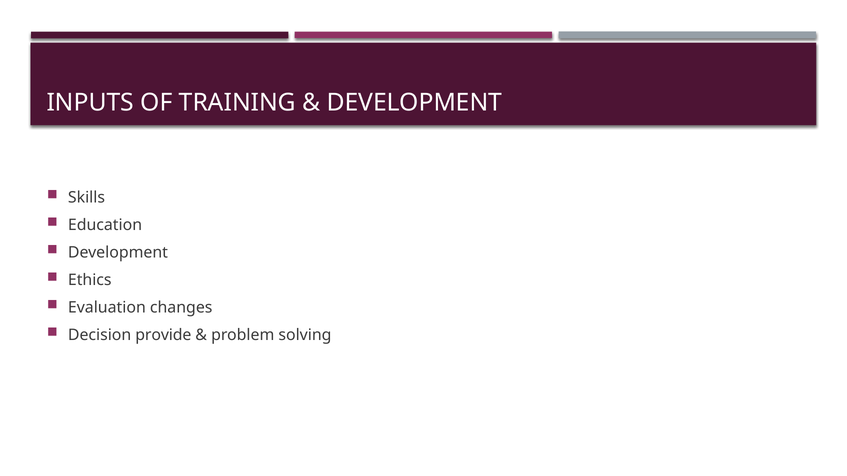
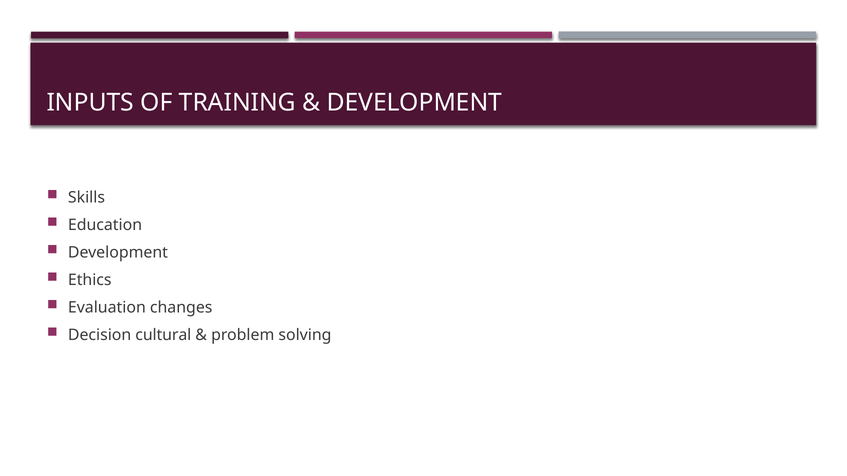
provide: provide -> cultural (163, 335)
